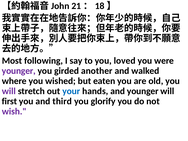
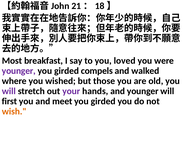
following: following -> breakfast (44, 61)
another: another -> compels (97, 71)
eaten: eaten -> those (104, 81)
your colour: blue -> purple (71, 91)
third: third -> meet (62, 101)
glorify: glorify -> girded (103, 101)
wish colour: purple -> orange (14, 111)
